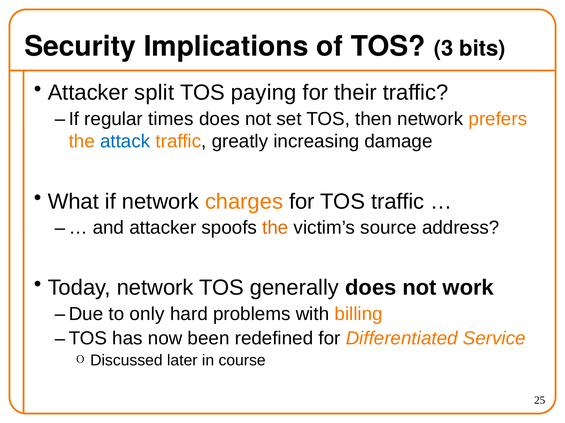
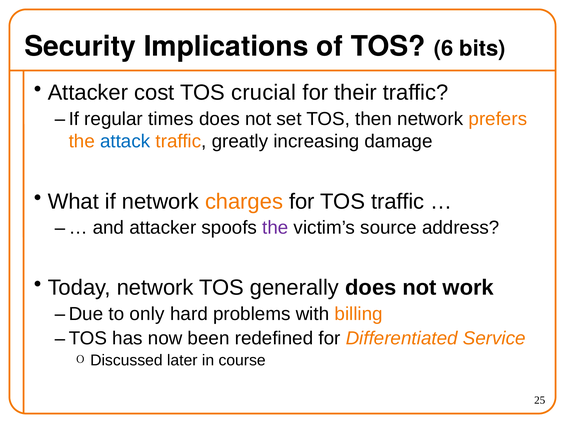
3: 3 -> 6 (443, 49)
split: split -> cost (154, 93)
paying: paying -> crucial (264, 93)
the colour: orange -> purple (275, 228)
